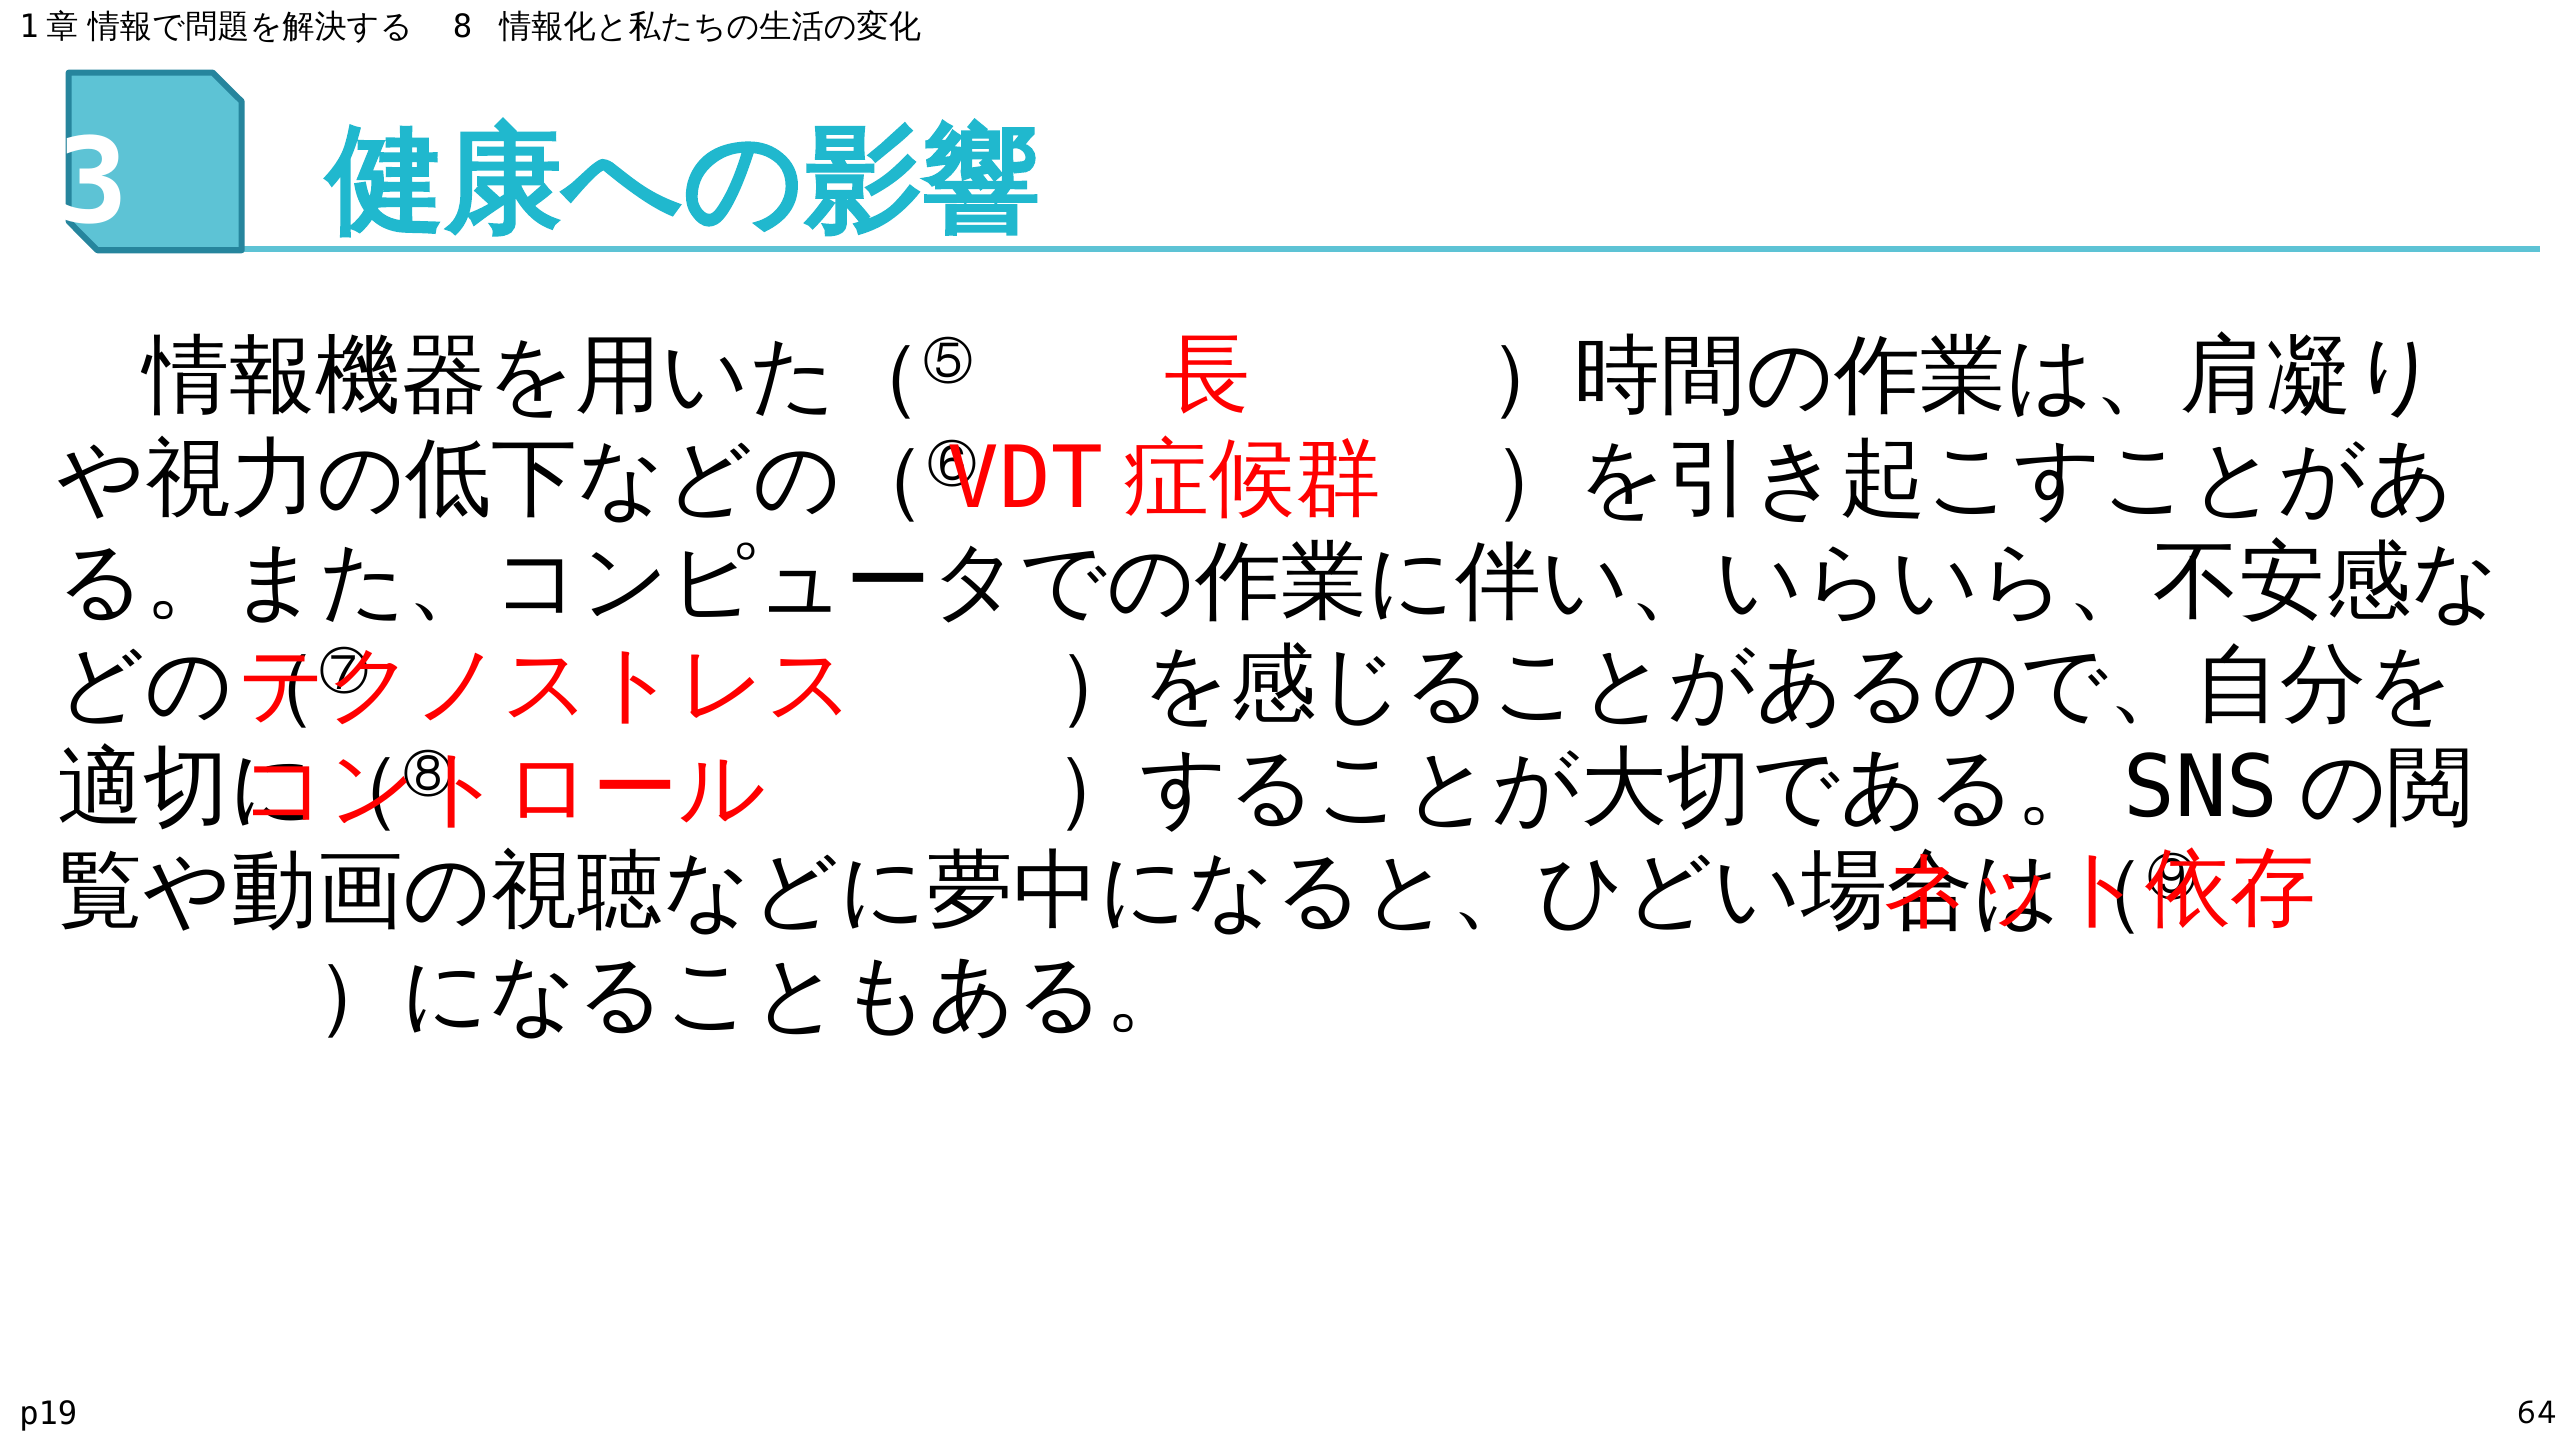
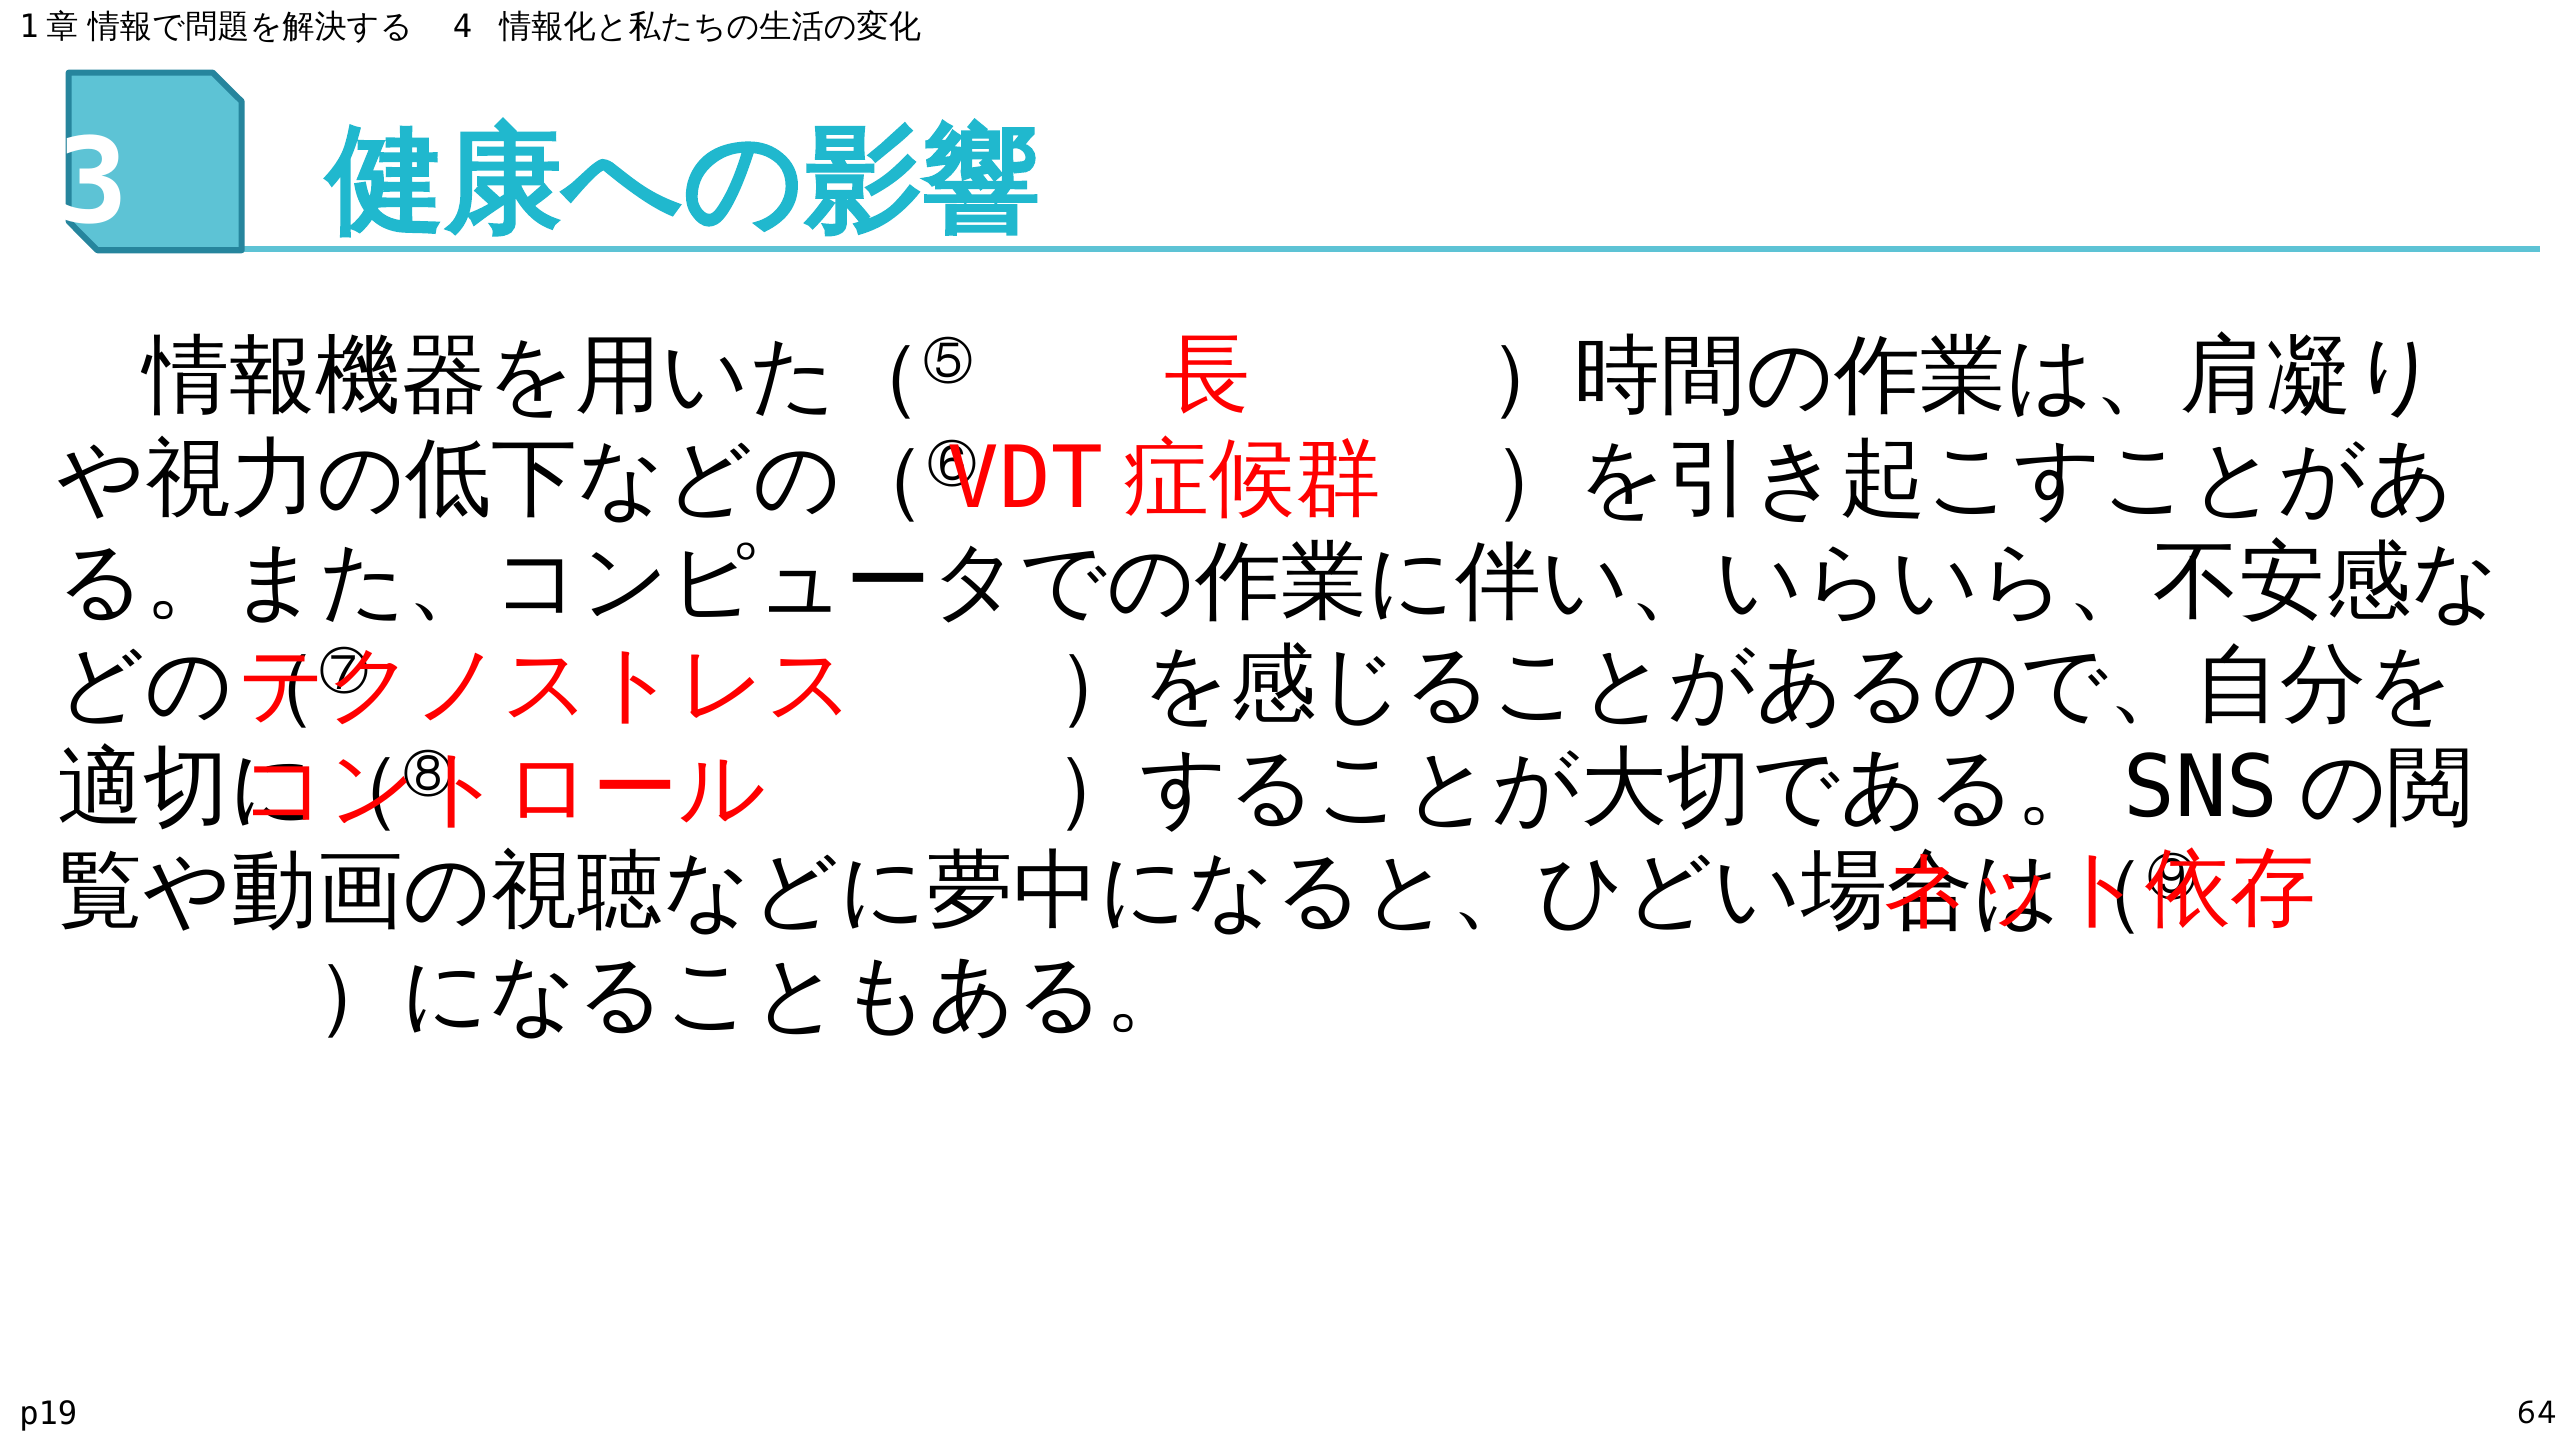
8: 8 -> 4 (463, 27)
